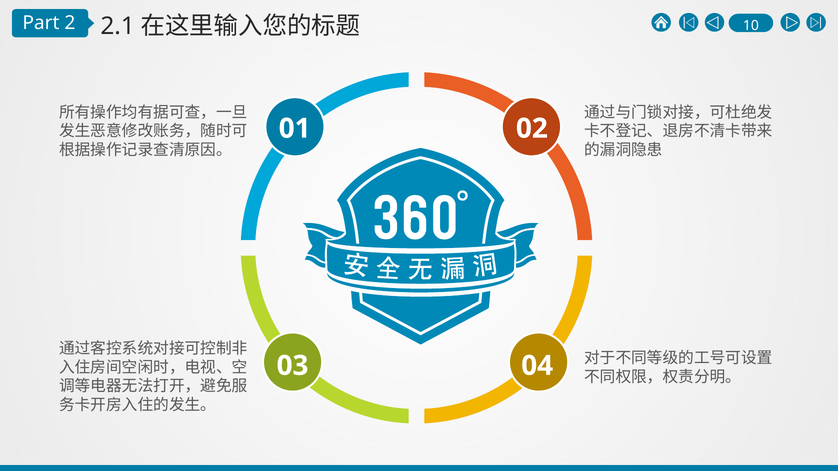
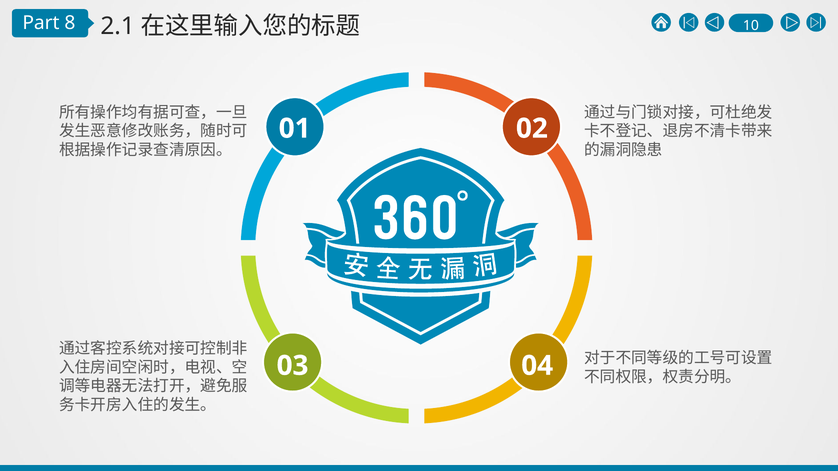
2: 2 -> 8 (70, 23)
